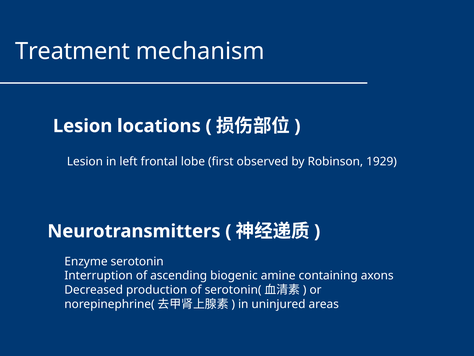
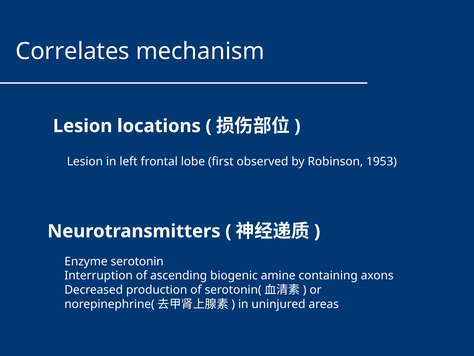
Treatment: Treatment -> Correlates (73, 51)
1929: 1929 -> 1953 (382, 161)
